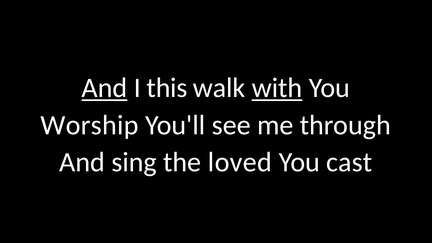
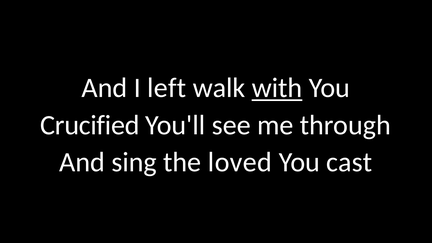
And underline: present -> none (105, 88)
this: this -> left (167, 88)
Worship: Worship -> Crucified (90, 125)
